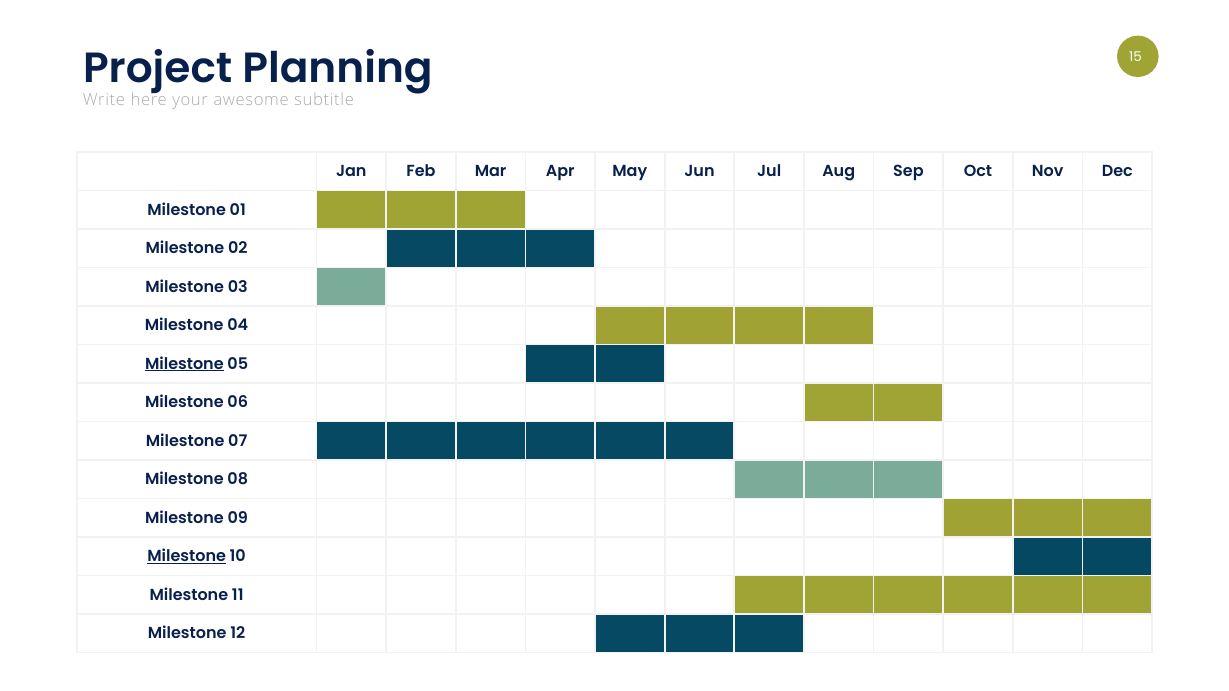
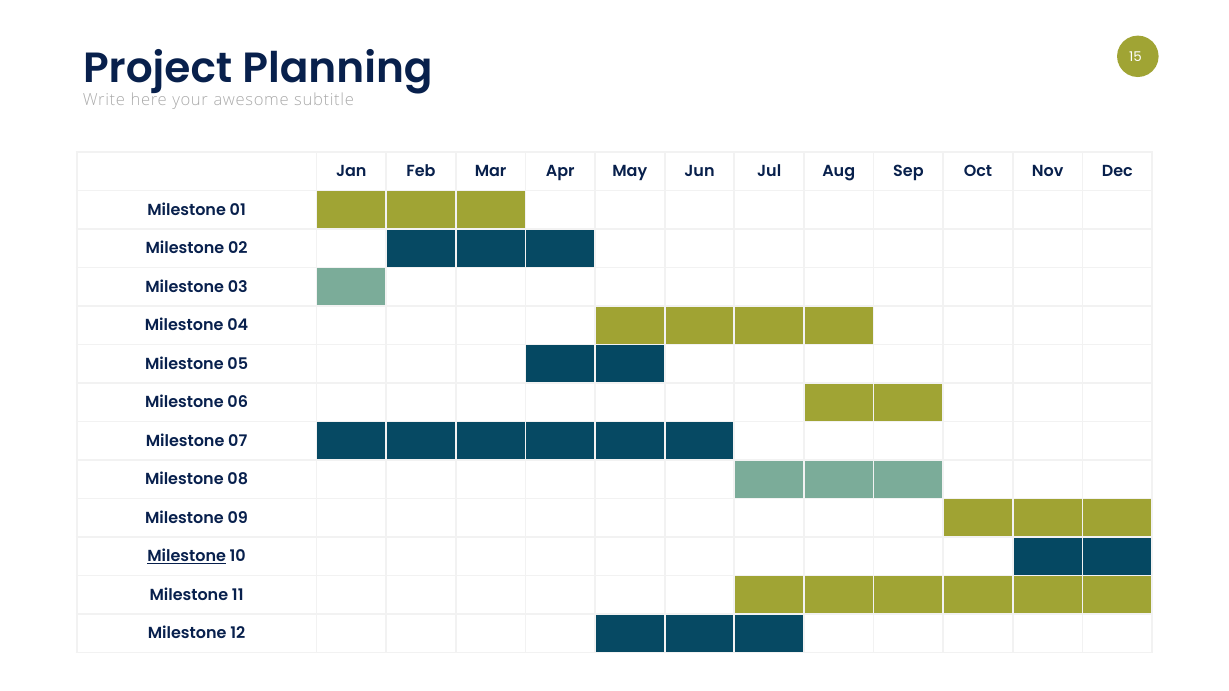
Milestone underline: present -> none (184, 364)
